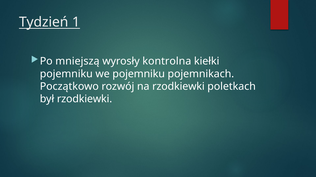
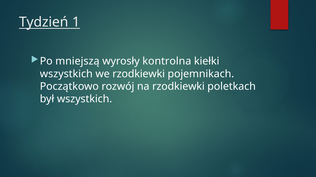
pojemniku: pojemniku -> wszystkich (66, 74)
we pojemniku: pojemniku -> rzodkiewki (139, 74)
był rzodkiewki: rzodkiewki -> wszystkich (85, 99)
